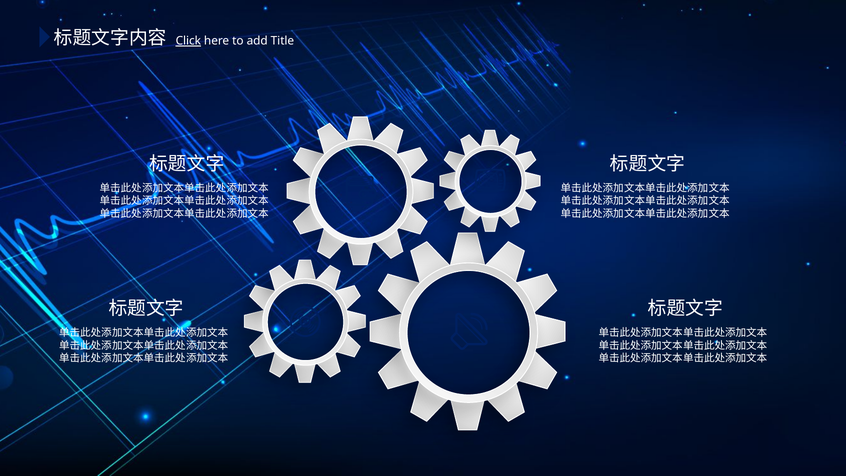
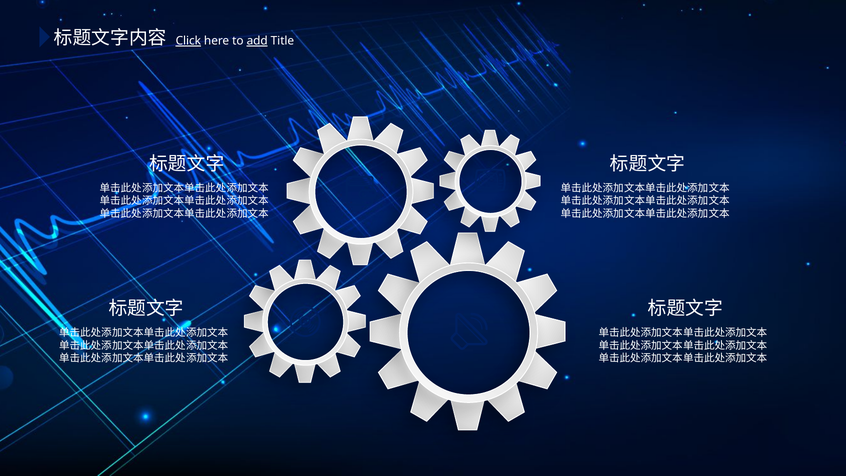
add underline: none -> present (257, 41)
